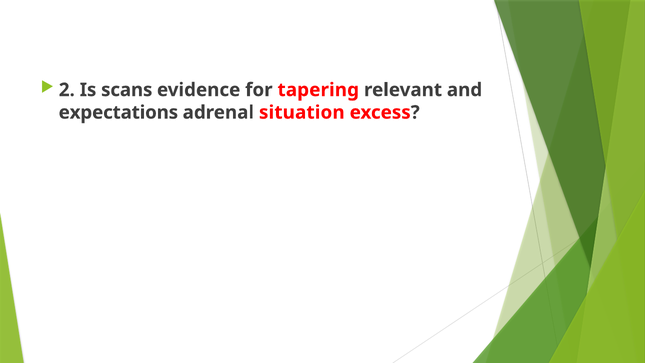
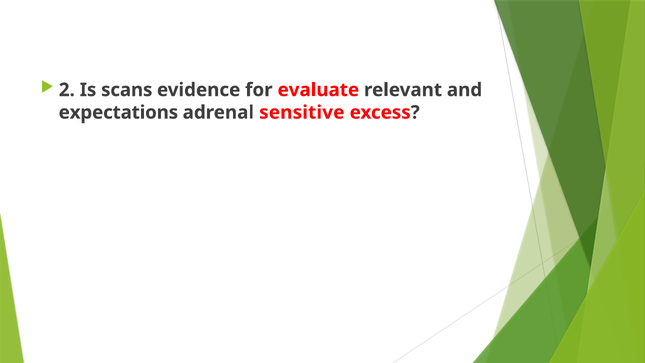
tapering: tapering -> evaluate (318, 90)
situation: situation -> sensitive (302, 112)
